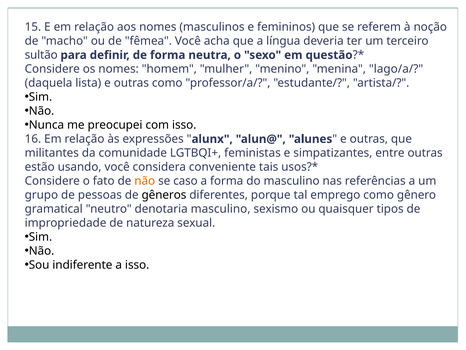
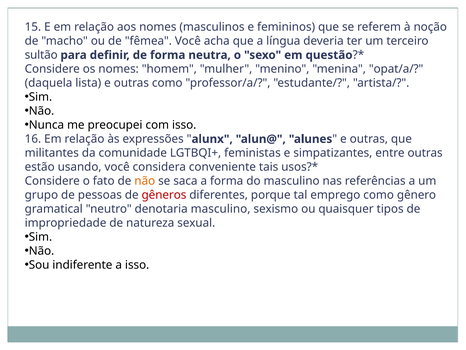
lago/a/: lago/a/ -> opat/a/ (396, 69)
caso: caso -> saca (185, 181)
gêneros colour: black -> red (164, 195)
